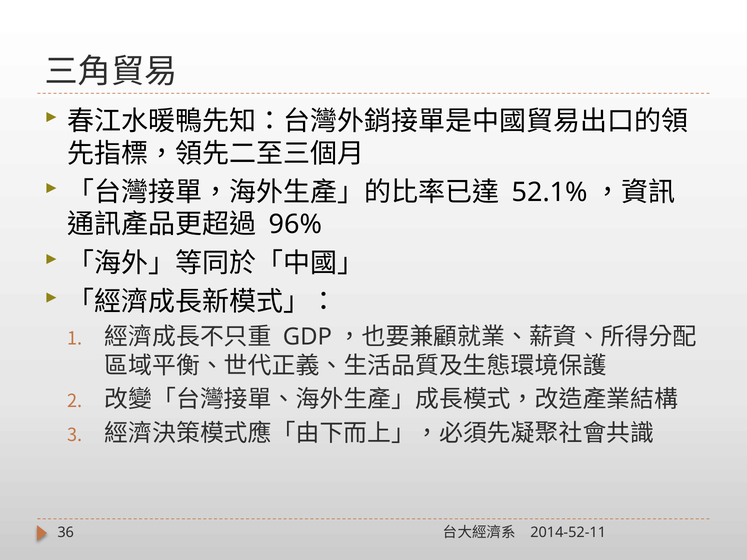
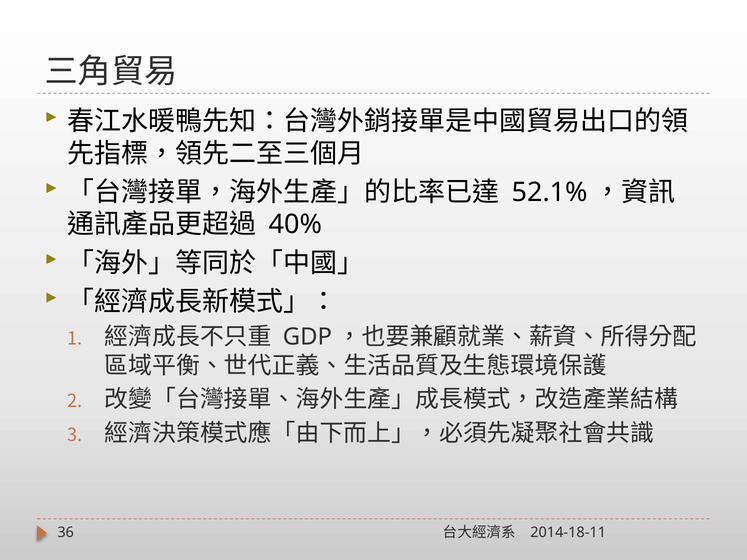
96%: 96% -> 40% (295, 225)
2014-52-11: 2014-52-11 -> 2014-18-11 (568, 533)
